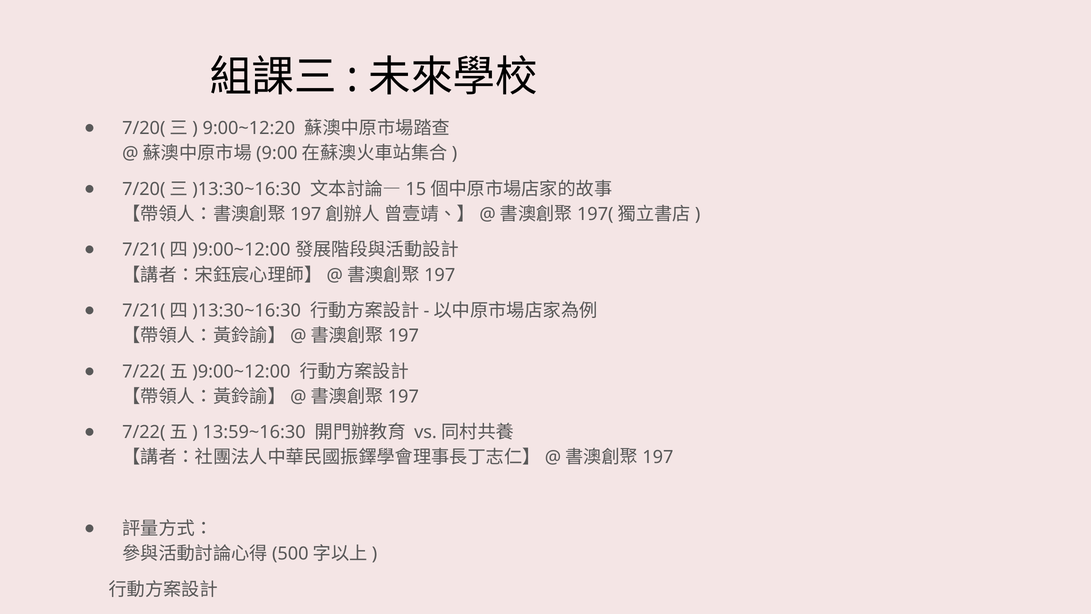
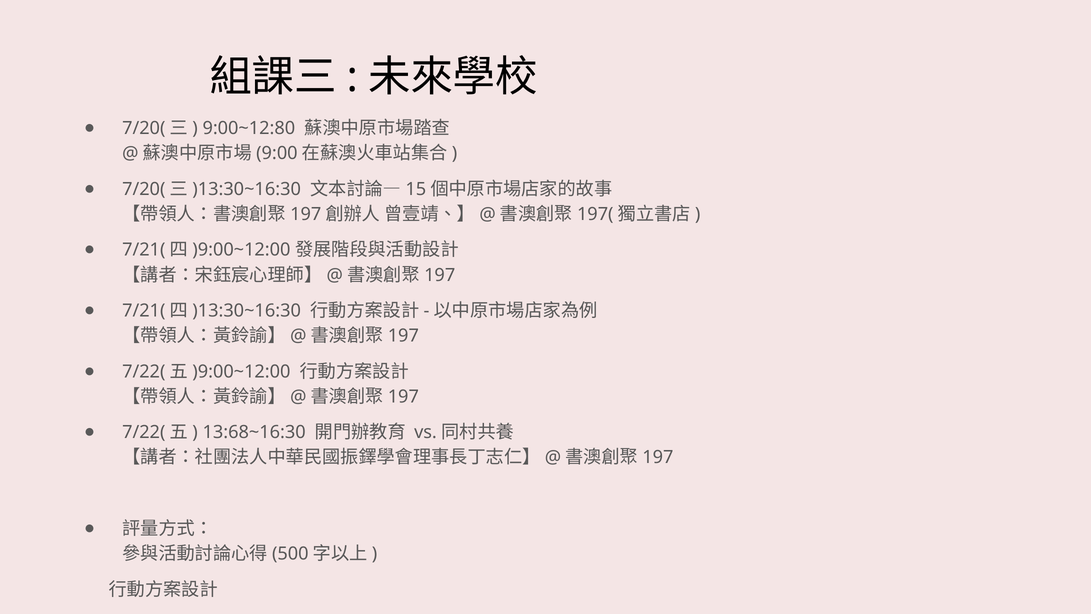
9:00~12:20: 9:00~12:20 -> 9:00~12:80 (249, 128)
13:59~16:30: 13:59~16:30 -> 13:68~16:30 (254, 432)
